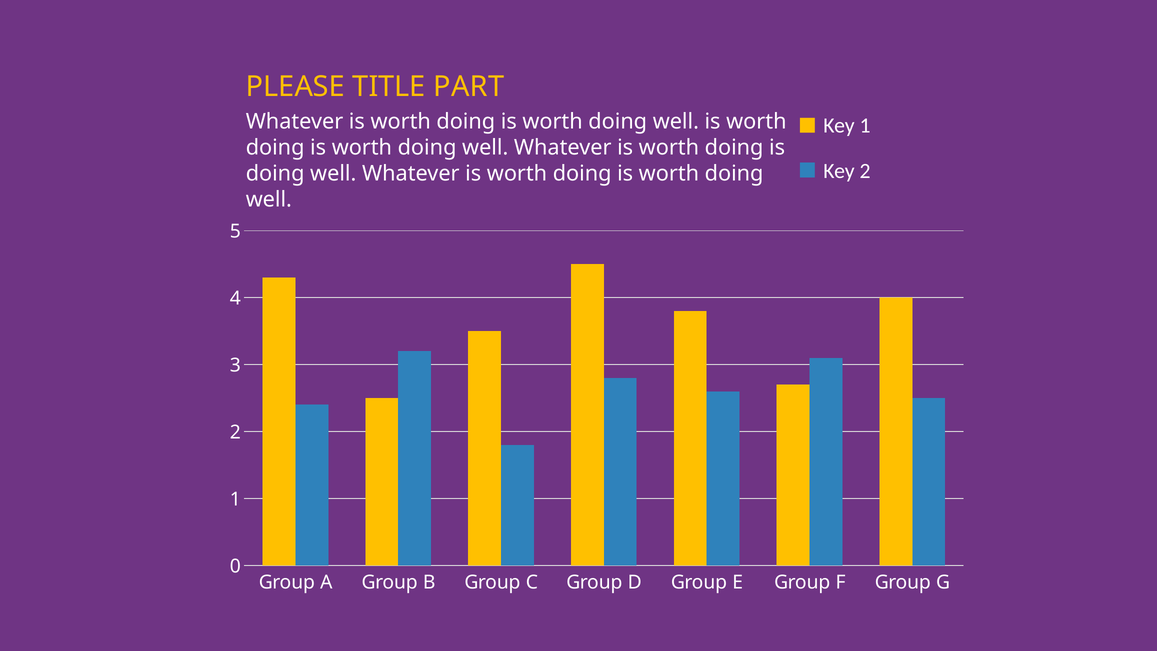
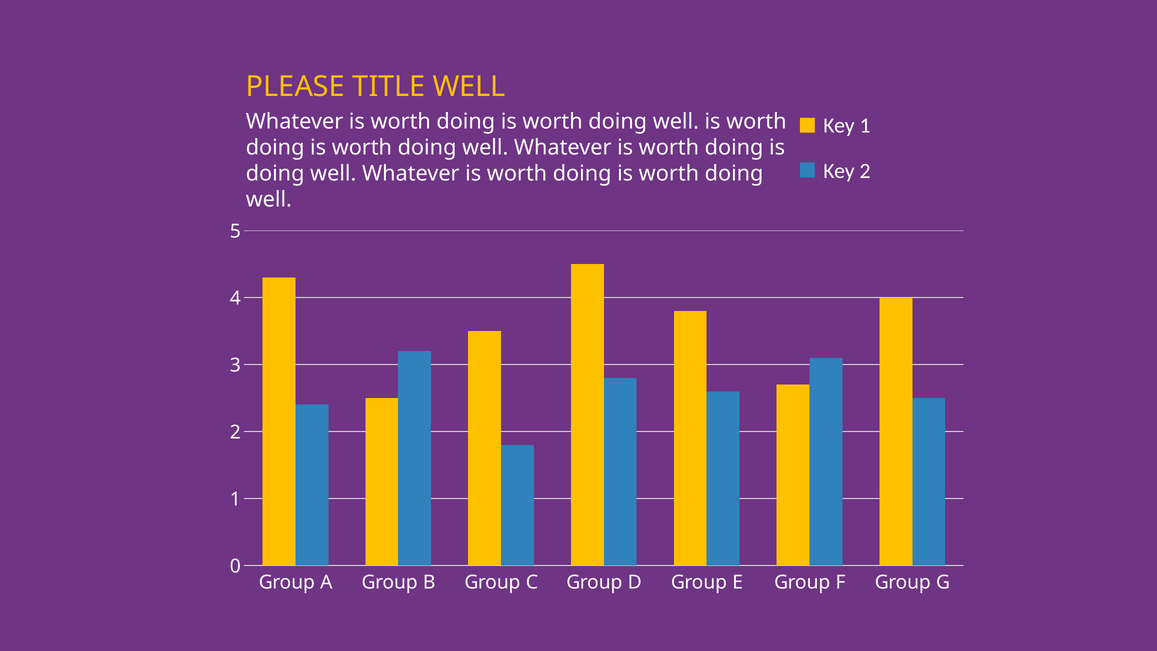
TITLE PART: PART -> WELL (469, 87)
